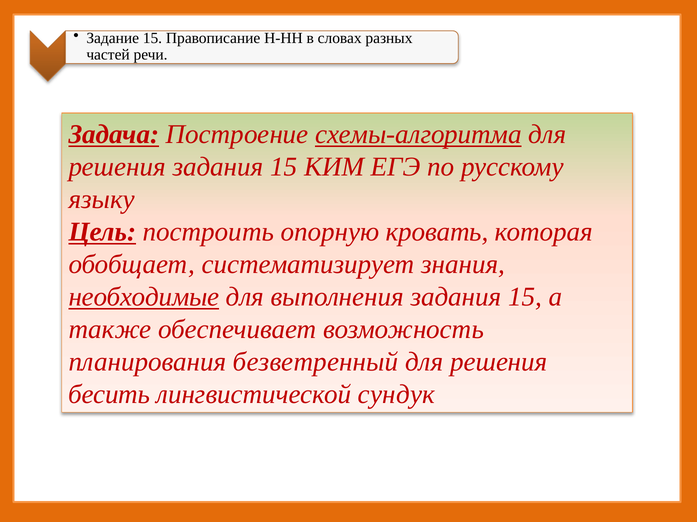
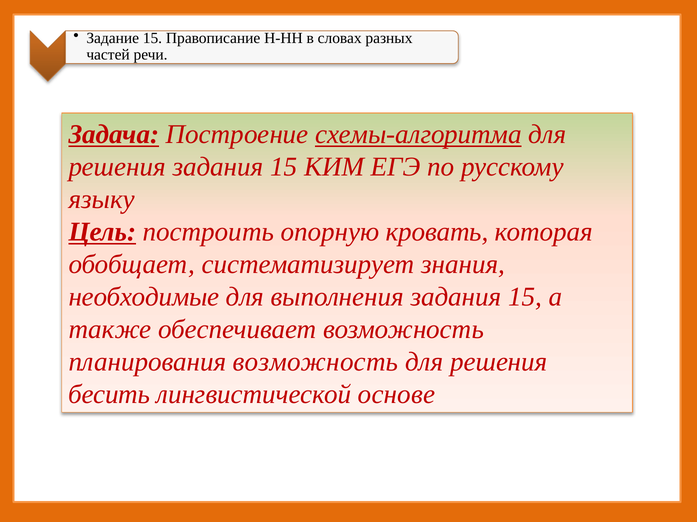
необходимые underline: present -> none (144, 297)
планирования безветренный: безветренный -> возможность (316, 363)
сундук: сундук -> основе (396, 395)
